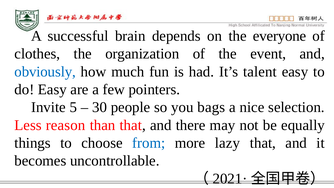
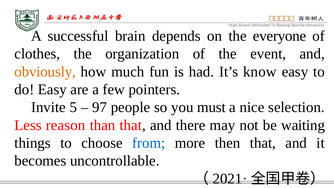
obviously colour: blue -> orange (45, 72)
talent: talent -> know (260, 72)
30: 30 -> 97 (100, 107)
bags: bags -> must (211, 107)
equally: equally -> waiting (303, 125)
lazy: lazy -> then (228, 143)
